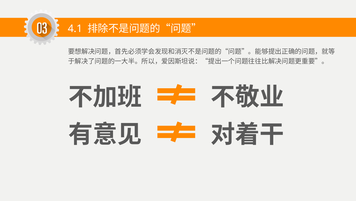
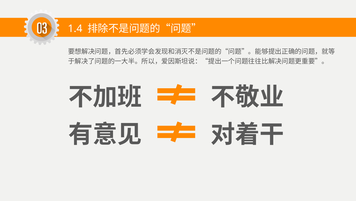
4.1: 4.1 -> 1.4 (75, 28)
